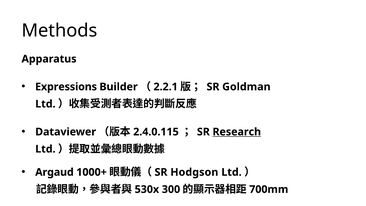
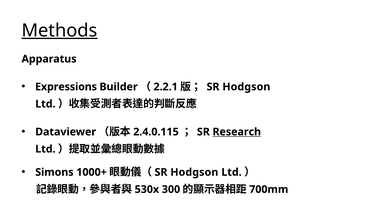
Methods underline: none -> present (59, 30)
Goldman: Goldman -> Hodgson (246, 87)
Argaud: Argaud -> Simons (54, 172)
